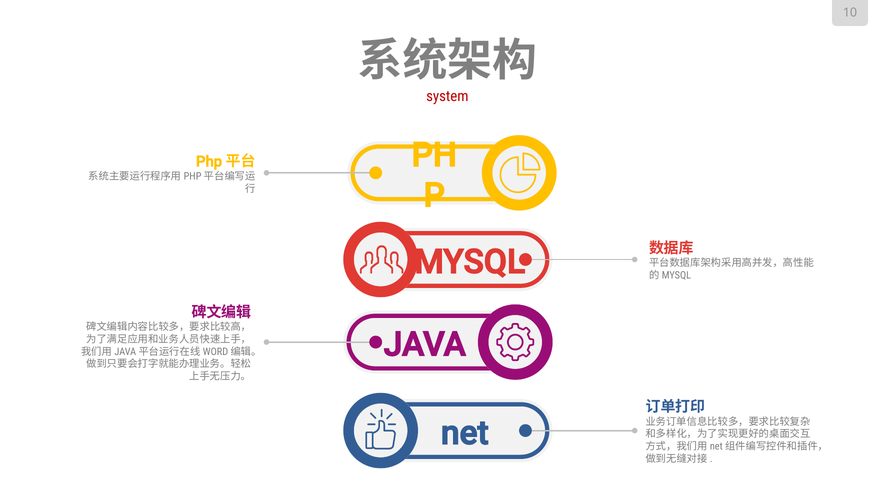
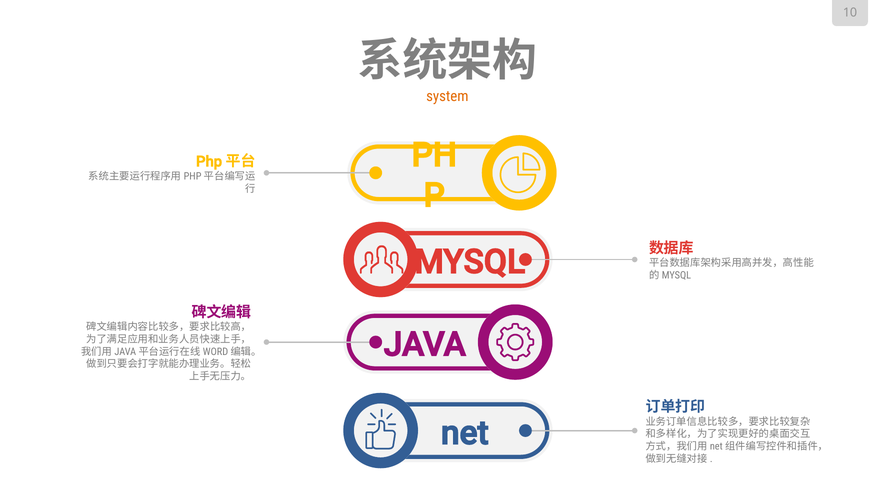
system colour: red -> orange (447, 96)
